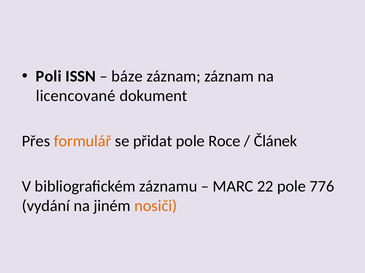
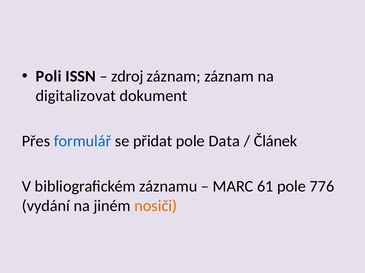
báze: báze -> zdroj (127, 77)
licencované: licencované -> digitalizovat (76, 96)
formulář colour: orange -> blue (83, 141)
Roce: Roce -> Data (224, 141)
22: 22 -> 61 (265, 187)
